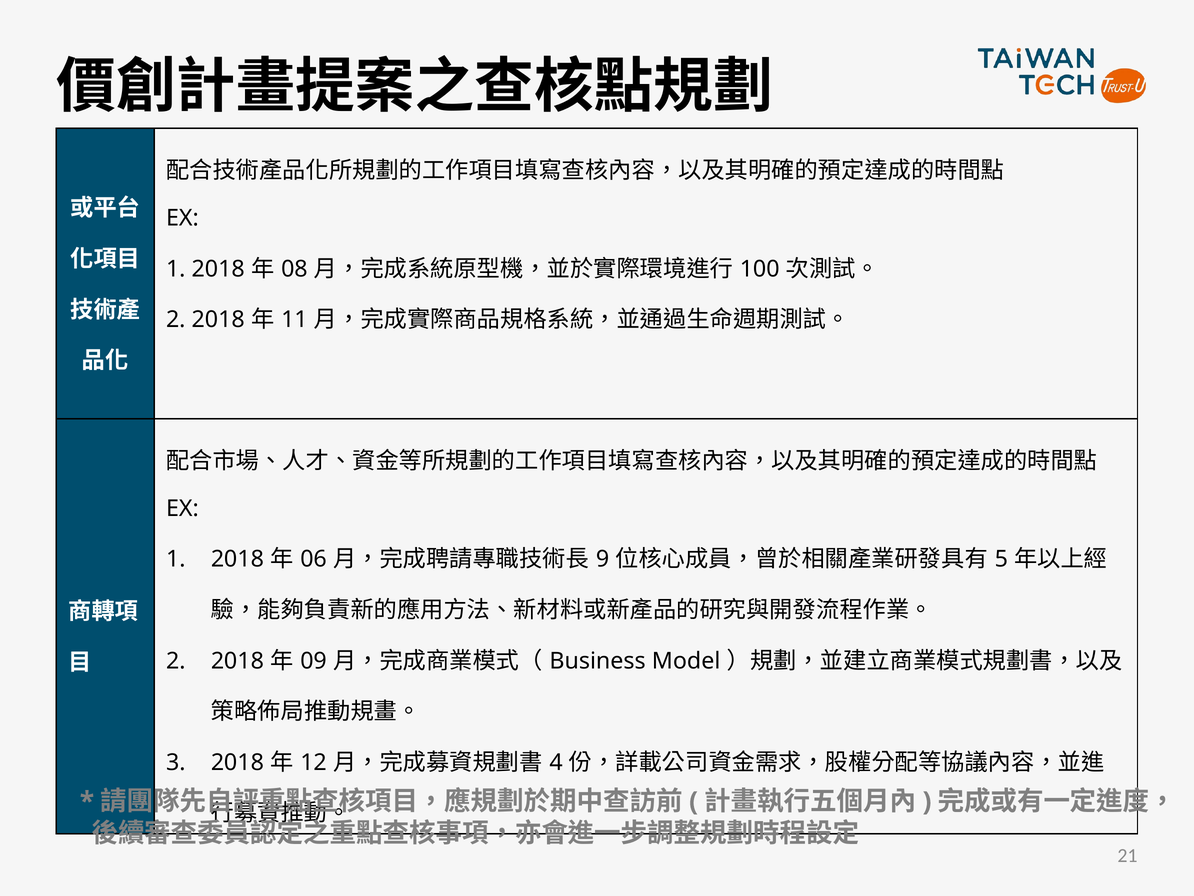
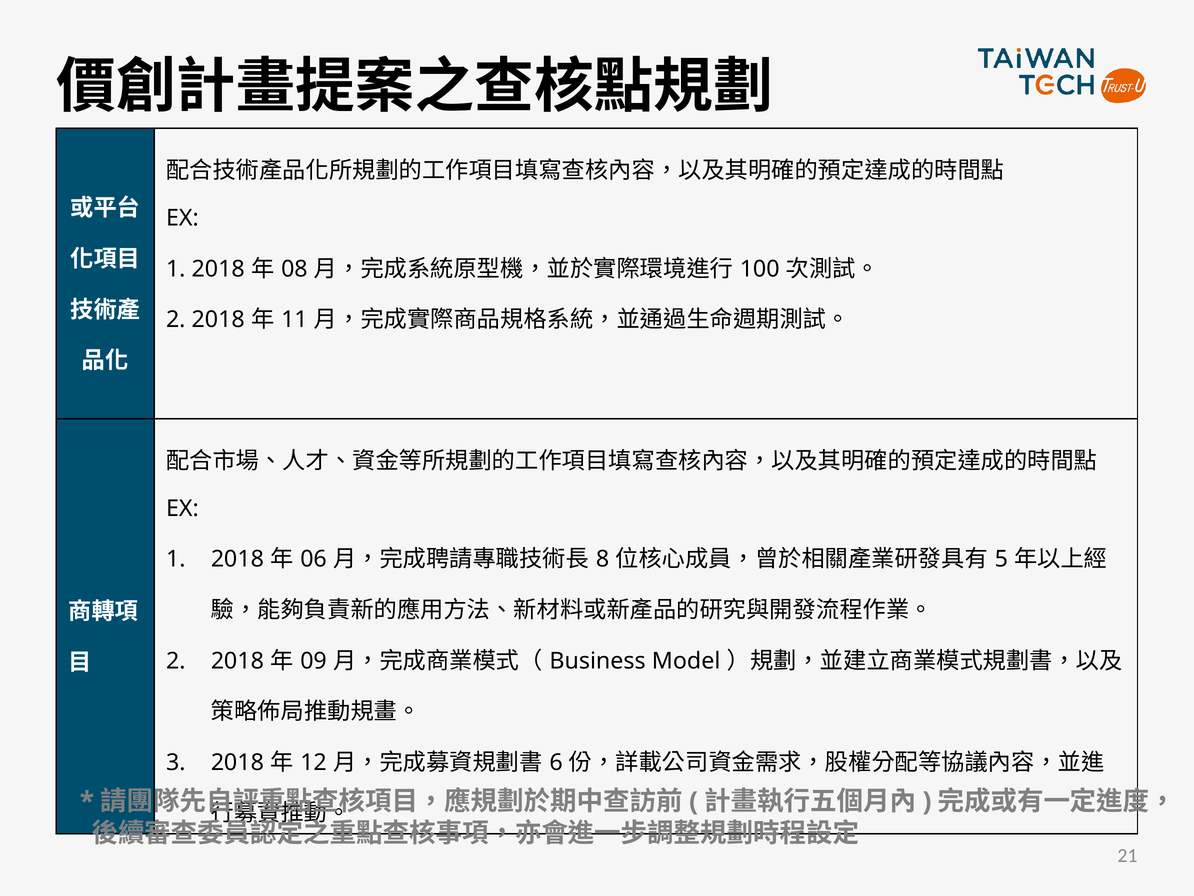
9: 9 -> 8 (603, 559)
4: 4 -> 6 (556, 762)
